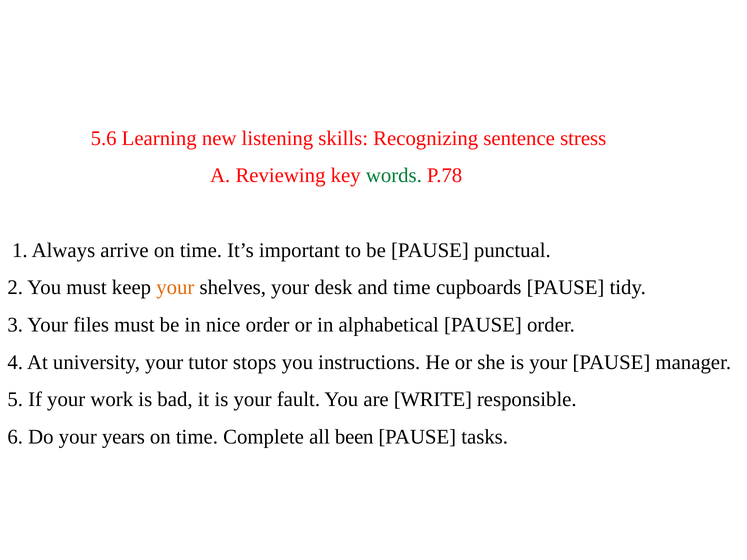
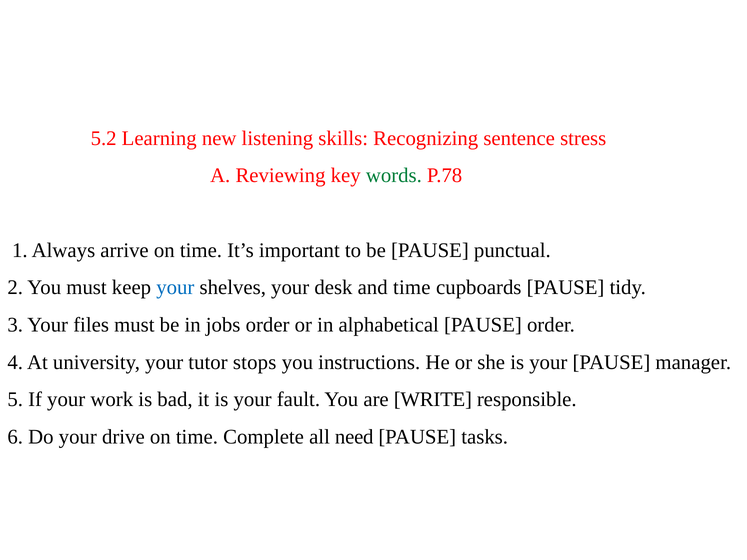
5.6: 5.6 -> 5.2 (104, 138)
your colour: orange -> blue (175, 288)
nice: nice -> jobs (223, 325)
years: years -> drive (123, 437)
been: been -> need (354, 437)
